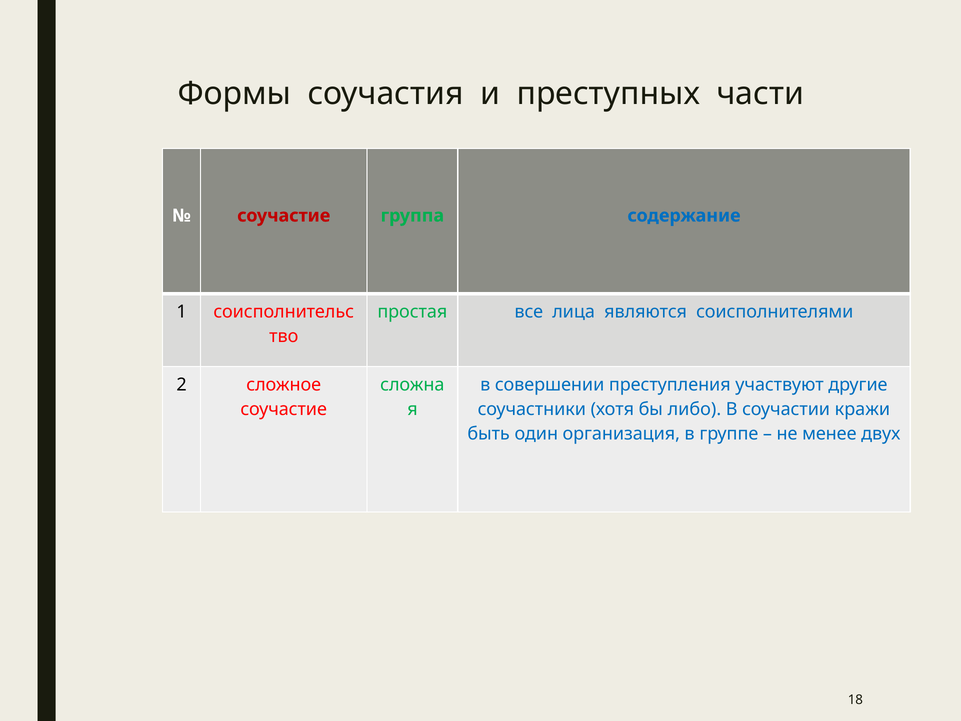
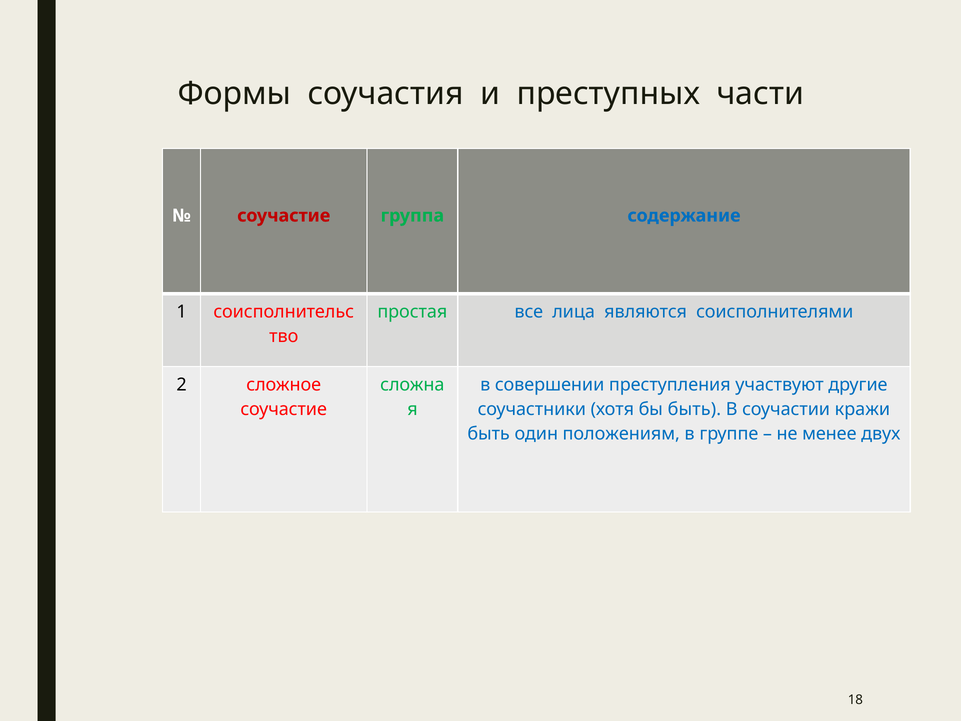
бы либо: либо -> быть (694, 409)
организация: организация -> положениям (621, 434)
